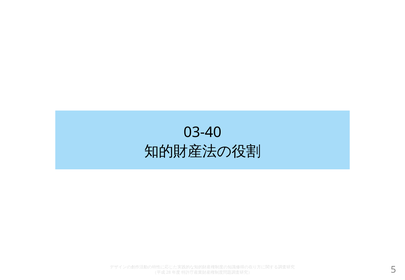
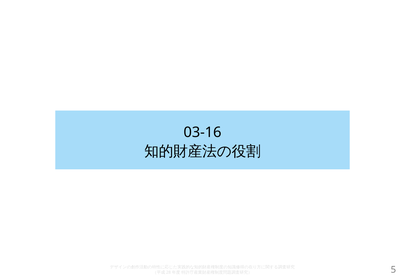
03-40: 03-40 -> 03-16 (202, 132)
